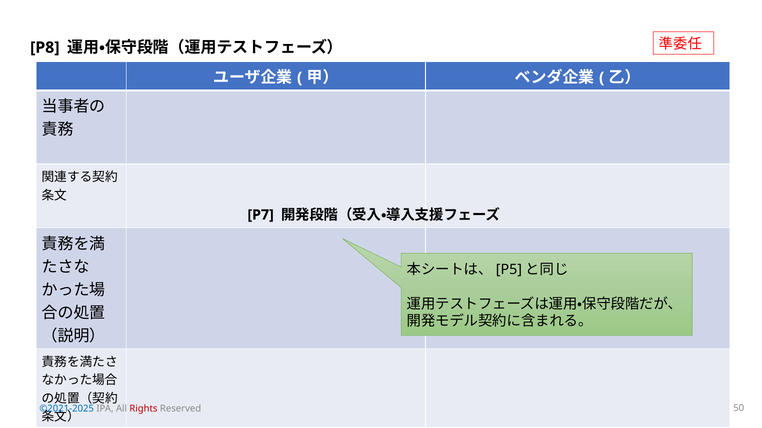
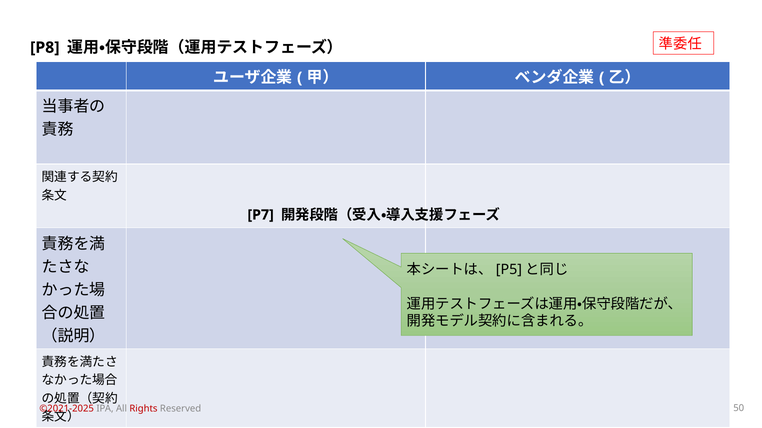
©2021-2025 colour: blue -> red (67, 409)
